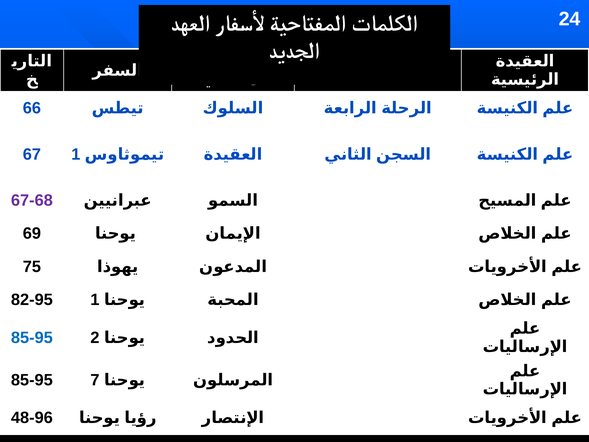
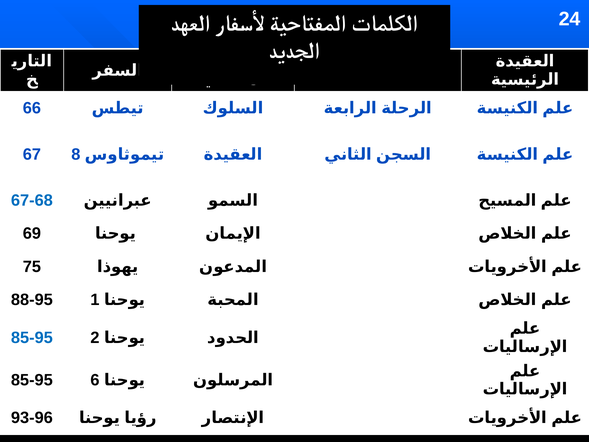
67 1: 1 -> 8 (76, 154)
67-68 colour: purple -> blue (32, 200)
82-95: 82-95 -> 88-95 (32, 300)
7: 7 -> 6 (95, 380)
48-96: 48-96 -> 93-96 (32, 418)
